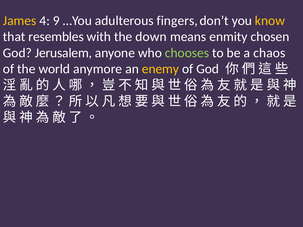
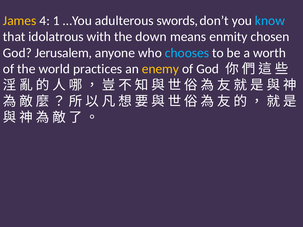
9: 9 -> 1 (56, 21)
fingers: fingers -> swords (177, 21)
know colour: yellow -> light blue (270, 21)
resembles: resembles -> idolatrous (56, 37)
chooses colour: light green -> light blue (187, 53)
chaos: chaos -> worth (269, 53)
anymore: anymore -> practices (98, 69)
